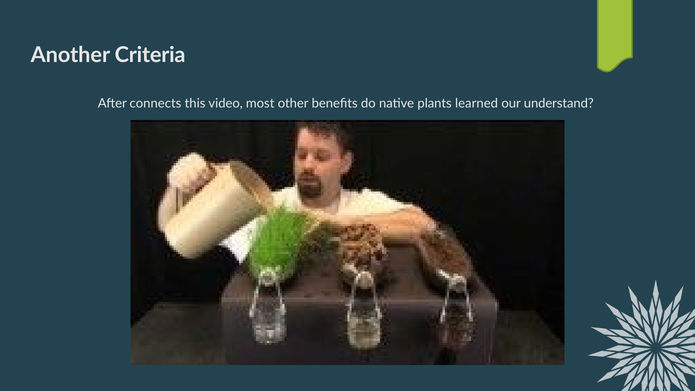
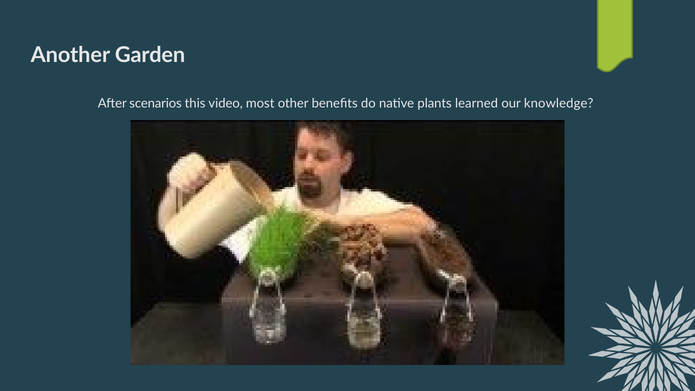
Criteria: Criteria -> Garden (150, 55)
connects: connects -> scenarios (156, 103)
understand: understand -> knowledge (559, 103)
